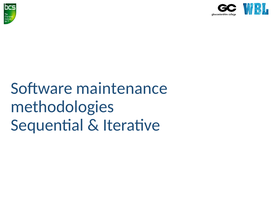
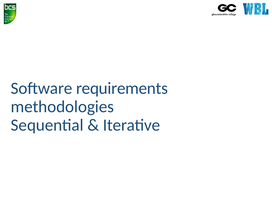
maintenance: maintenance -> requirements (122, 88)
